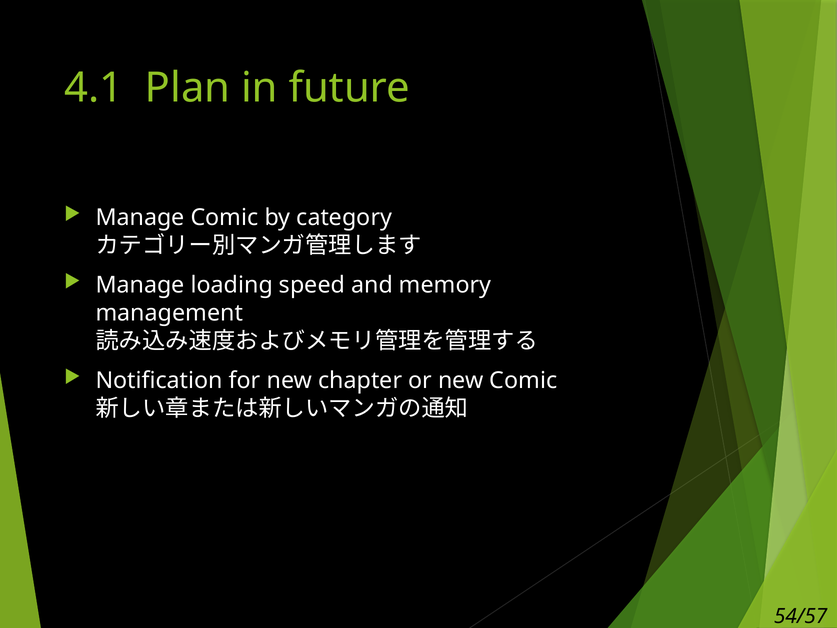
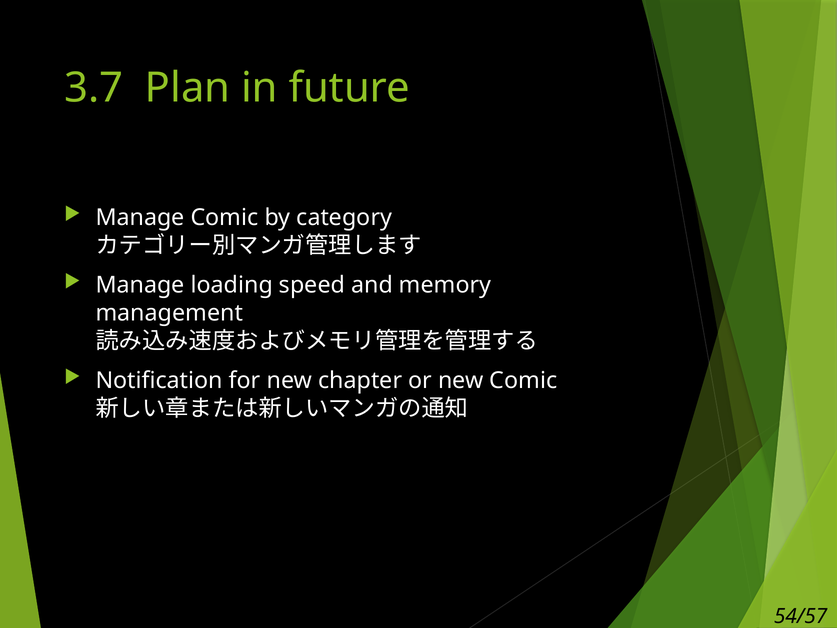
4.1: 4.1 -> 3.7 (94, 88)
